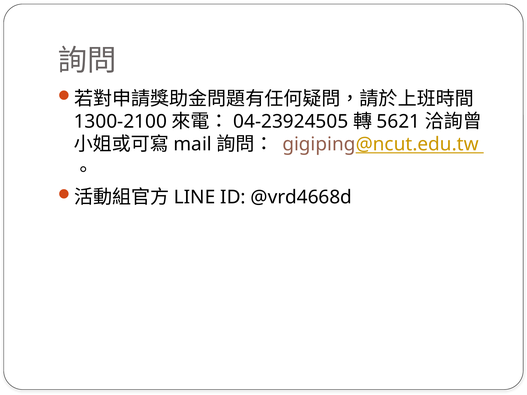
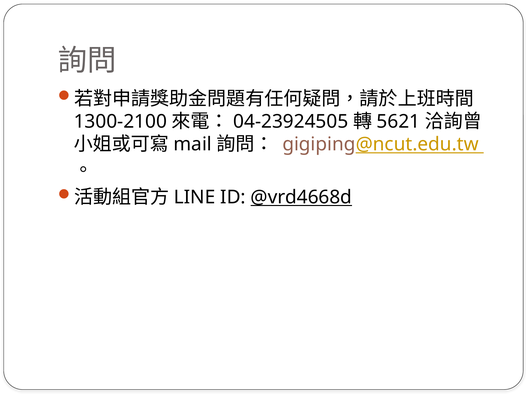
@vrd4668d underline: none -> present (301, 198)
